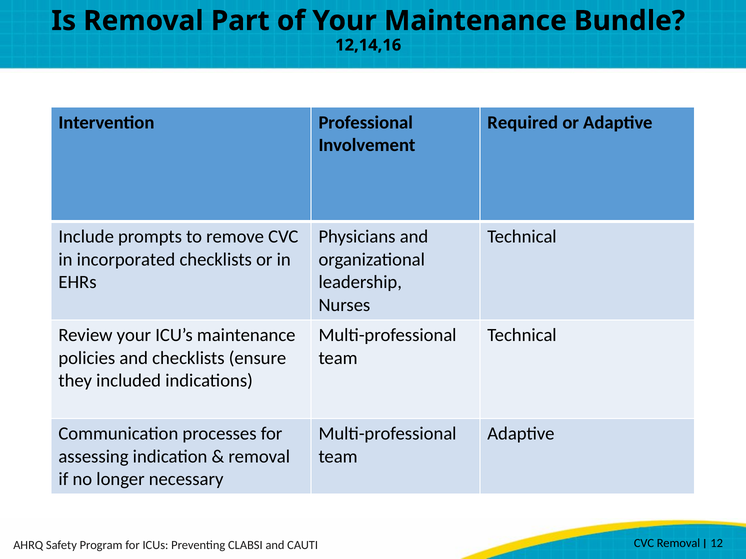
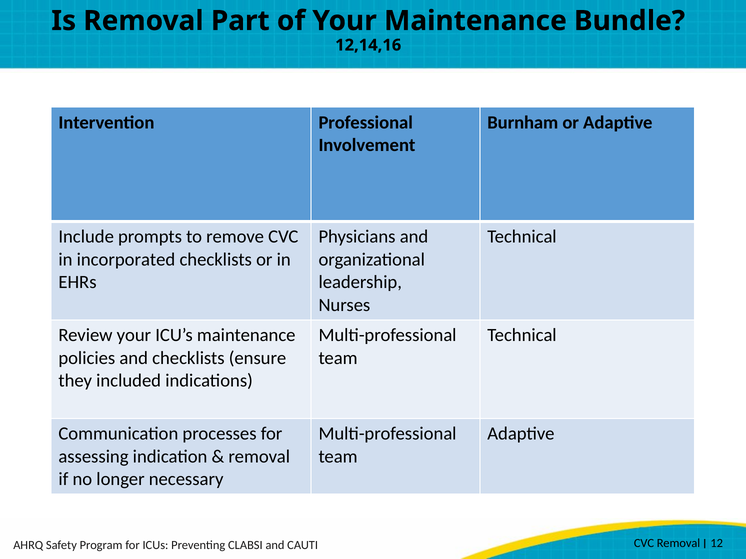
Required: Required -> Burnham (523, 123)
